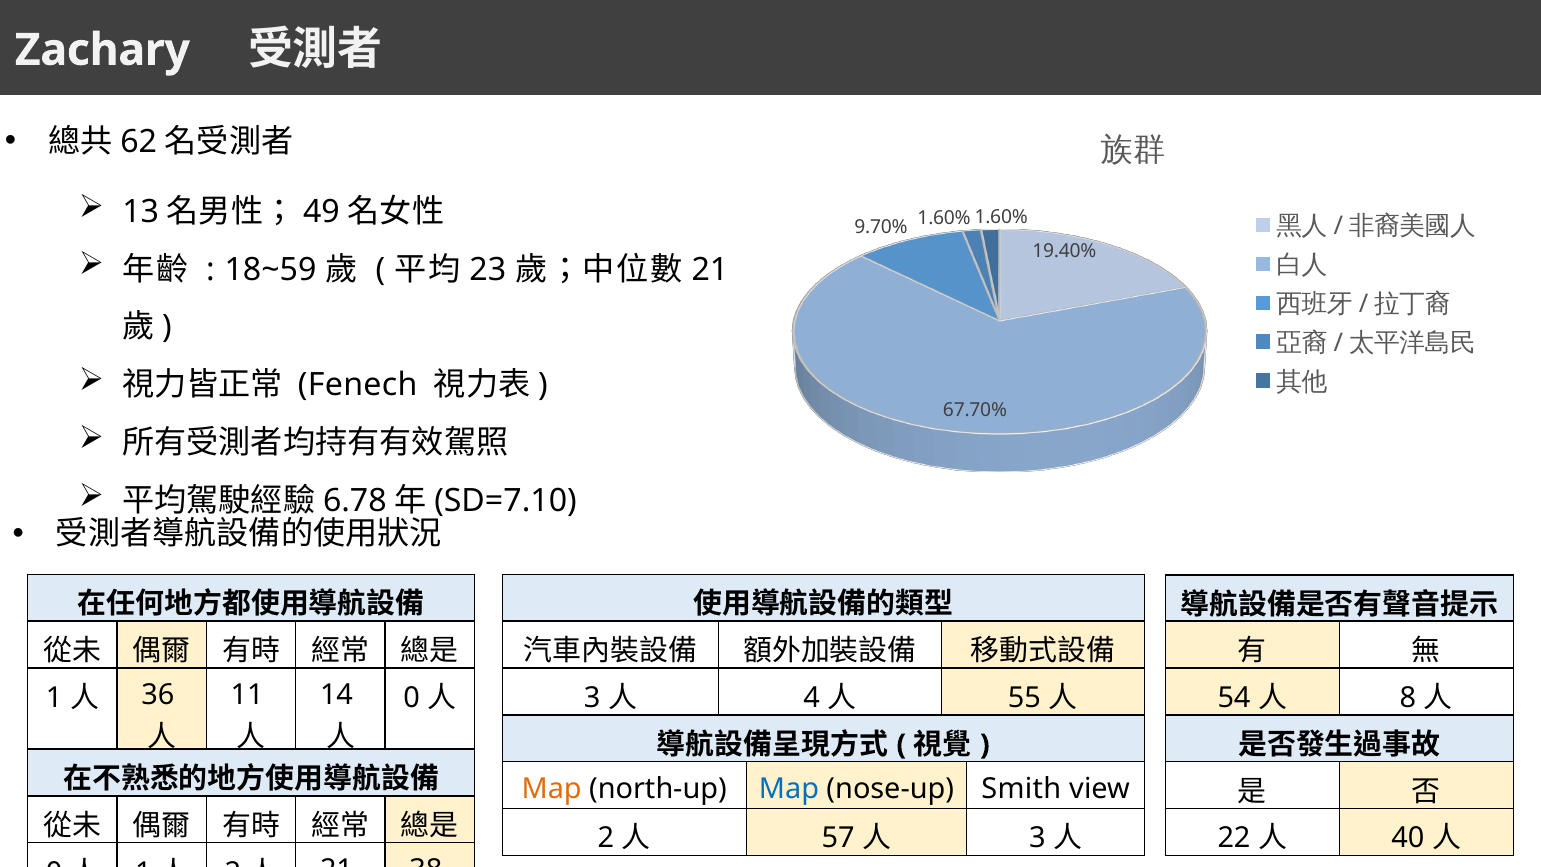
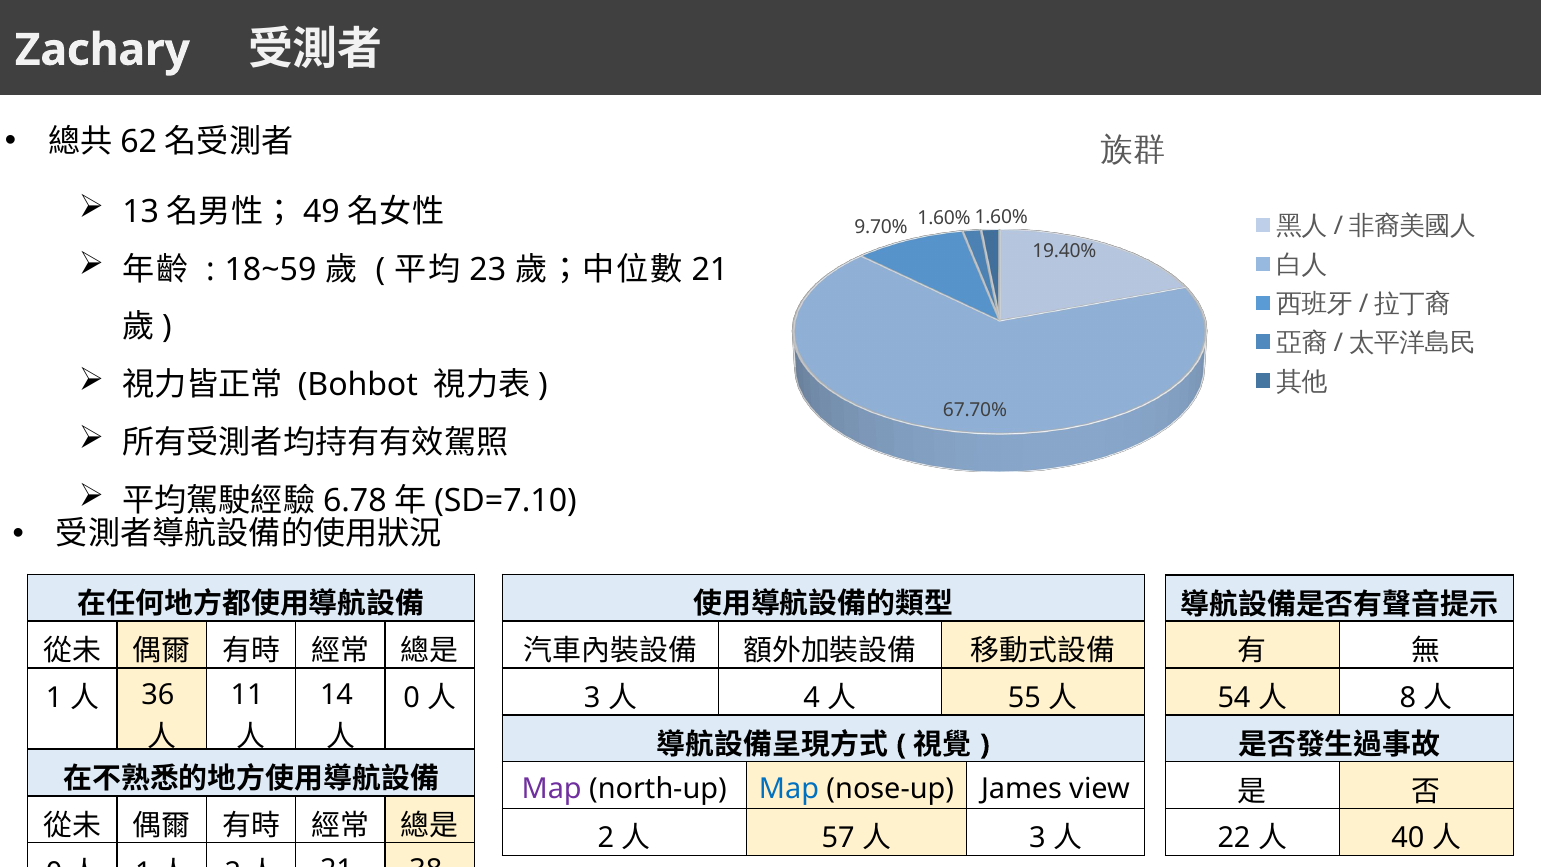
Fenech: Fenech -> Bohbot (358, 385)
Map colour: orange -> purple (552, 789)
Smith: Smith -> James (1022, 789)
